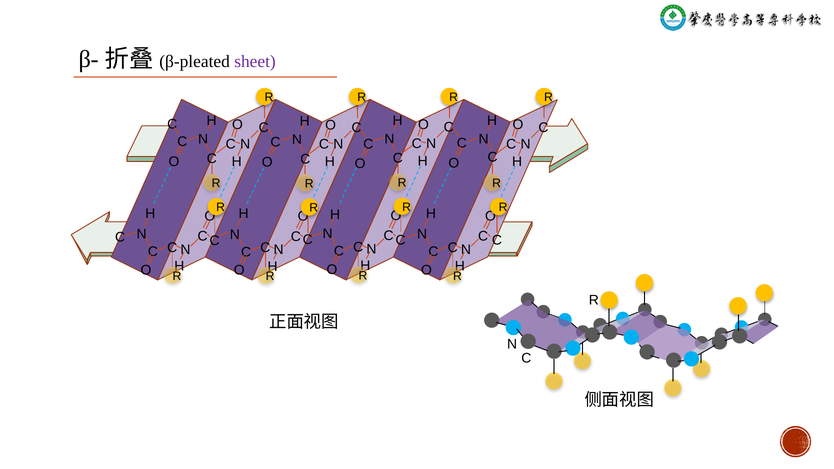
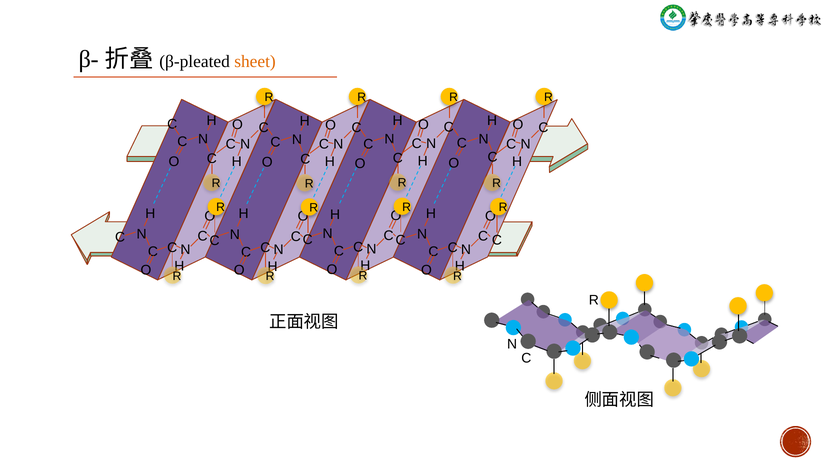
sheet colour: purple -> orange (255, 61)
